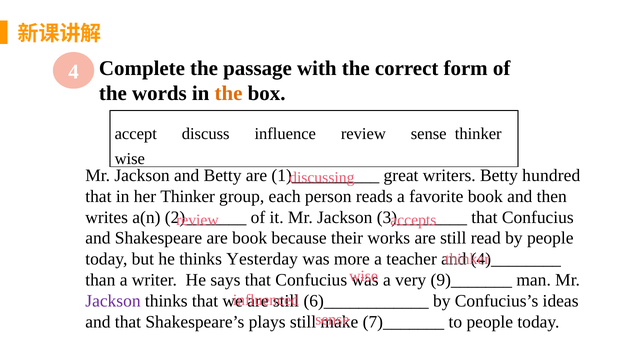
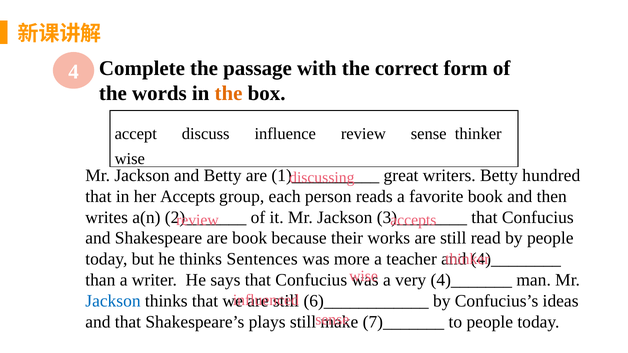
her Thinker: Thinker -> Accepts (188, 196)
Yesterday: Yesterday -> Sentences (262, 259)
9)_______: 9)_______ -> 4)_______ (471, 280)
Jackson colour: purple -> blue (113, 301)
